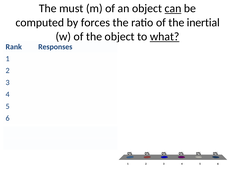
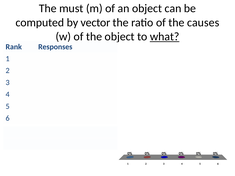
can underline: present -> none (173, 8)
forces: forces -> vector (95, 23)
inertial: inertial -> causes (203, 23)
